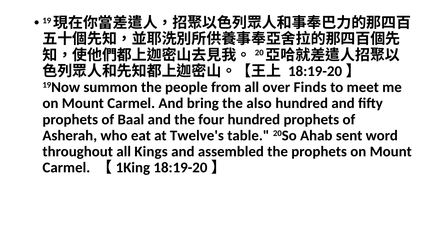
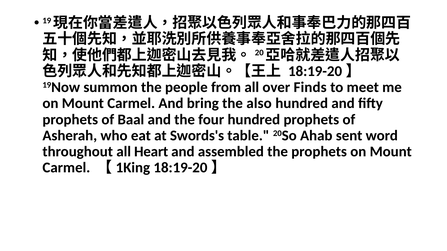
Twelve's: Twelve's -> Swords's (197, 136)
Kings: Kings -> Heart (151, 152)
